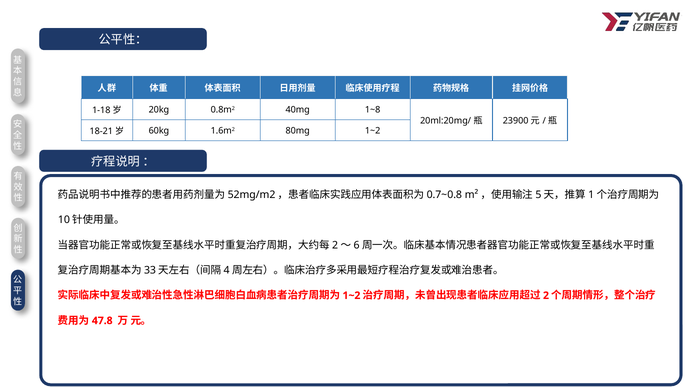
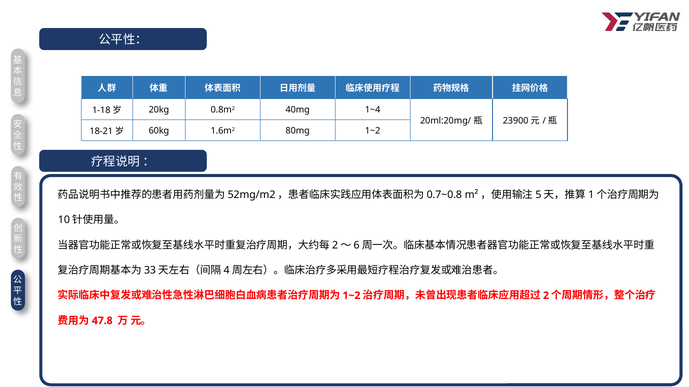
1~8: 1~8 -> 1~4 (373, 110)
